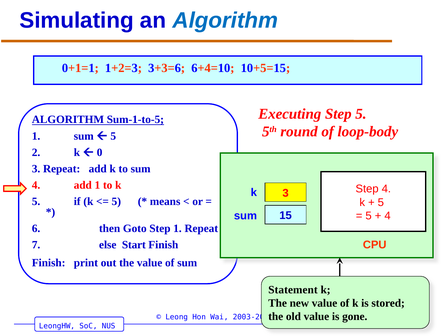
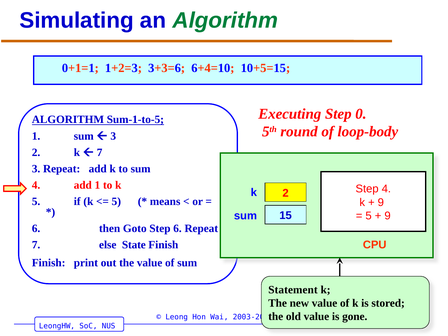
Algorithm colour: blue -> green (225, 20)
Step 5: 5 -> 0 (361, 114)
5: 5 -> 3 (113, 136)
0: 0 -> 7 (100, 152)
k 3: 3 -> 2 (286, 193)
5: 5 -> 9 (381, 202)
4: 4 -> 9 (388, 216)
Step 1: 1 -> 6 (178, 229)
Start: Start -> State (134, 245)
